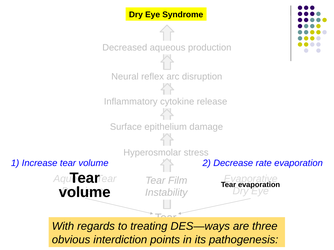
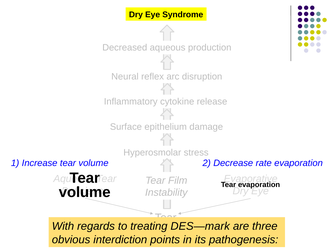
DES—ways: DES—ways -> DES—mark (200, 227)
